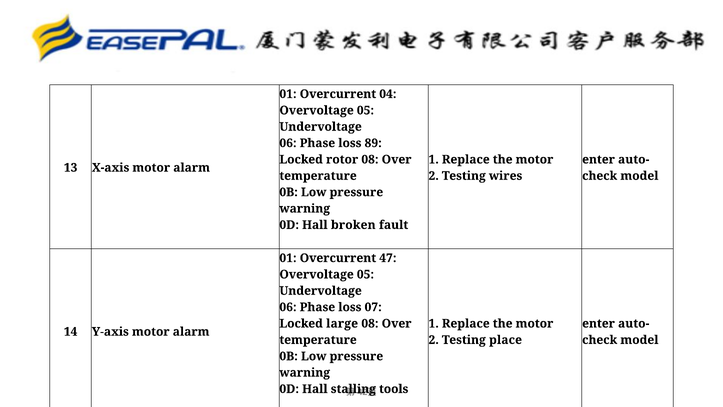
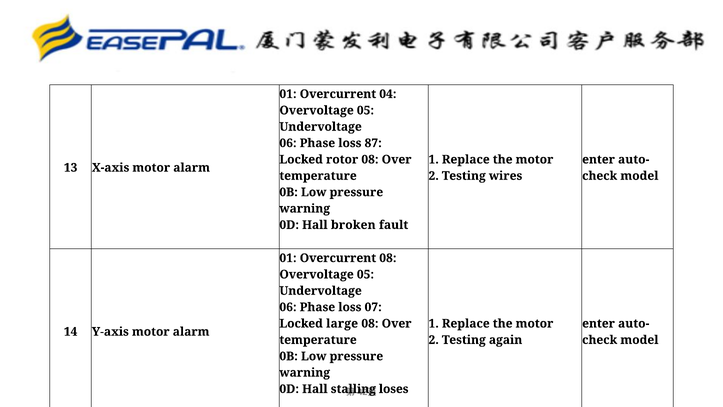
89: 89 -> 87 (373, 143)
Overcurrent 47: 47 -> 08 (388, 258)
place: place -> again (506, 340)
tools: tools -> loses (394, 389)
